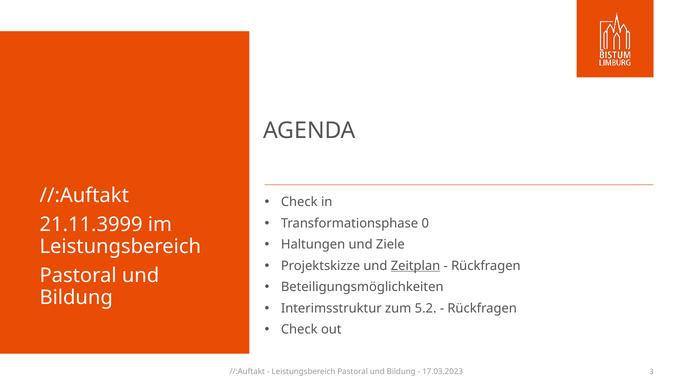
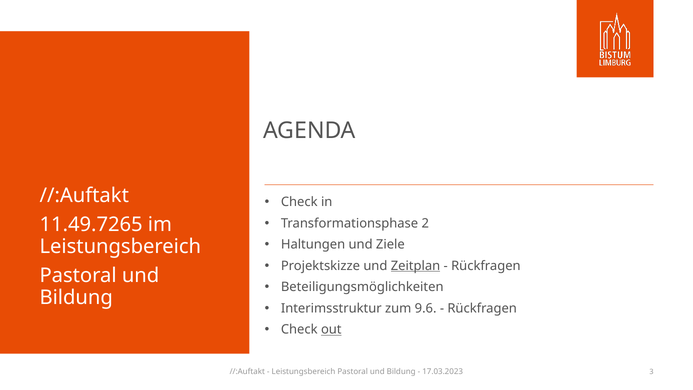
0: 0 -> 2 (425, 223)
21.11.3999: 21.11.3999 -> 11.49.7265 (91, 225)
5.2: 5.2 -> 9.6 (426, 308)
out underline: none -> present (331, 329)
